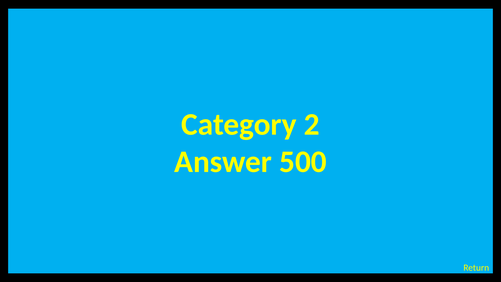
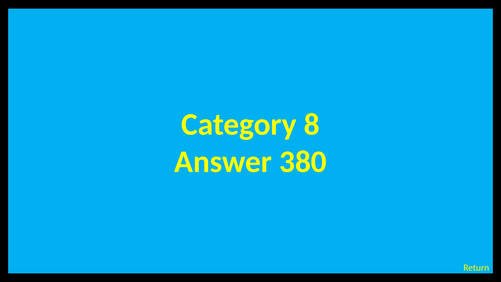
2: 2 -> 8 (312, 124)
500: 500 -> 380 (303, 162)
